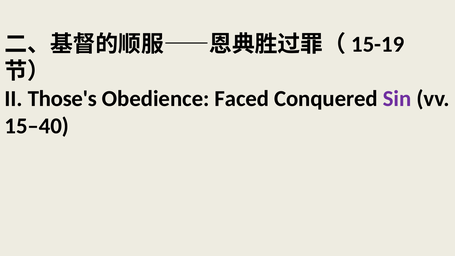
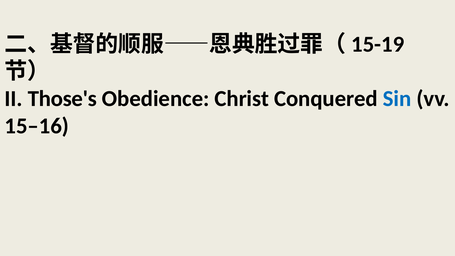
Faced: Faced -> Christ (242, 99)
Sin colour: purple -> blue (397, 99)
15–40: 15–40 -> 15–16 (37, 126)
